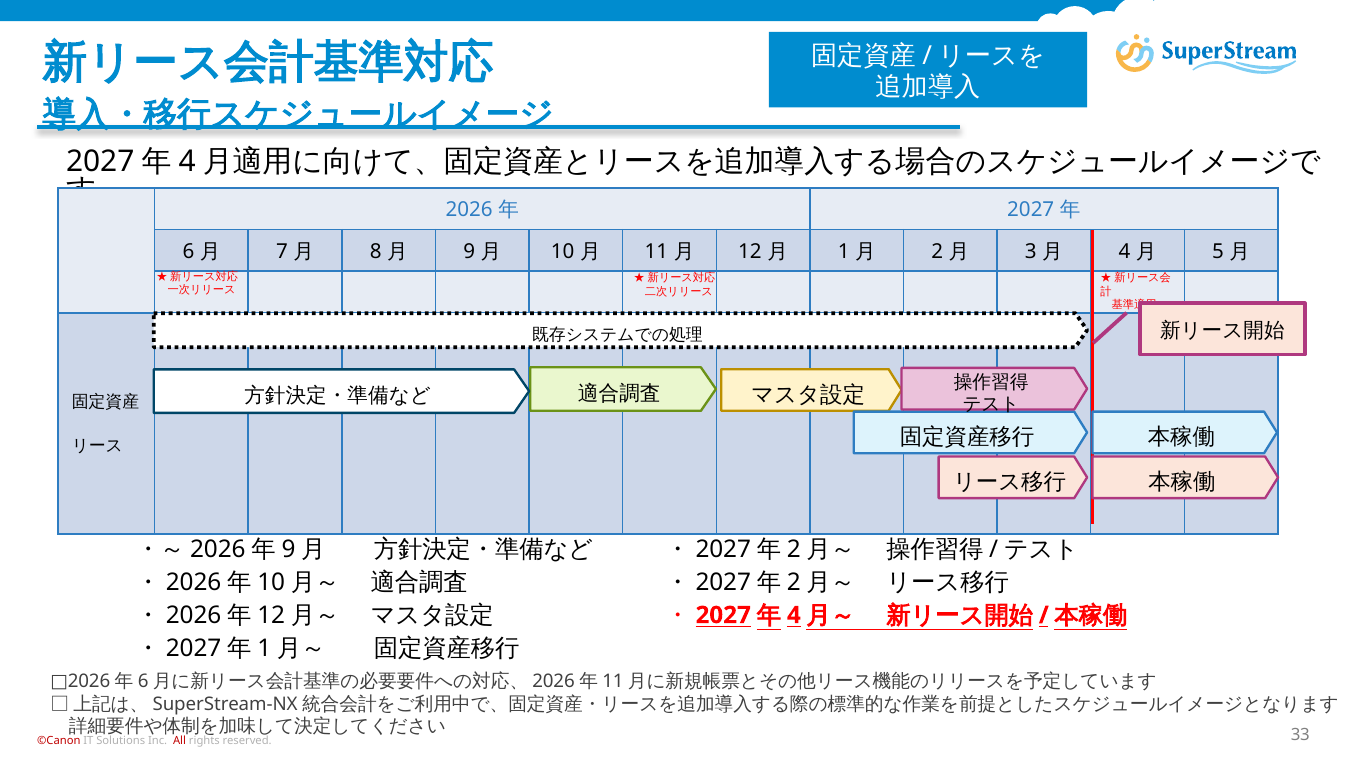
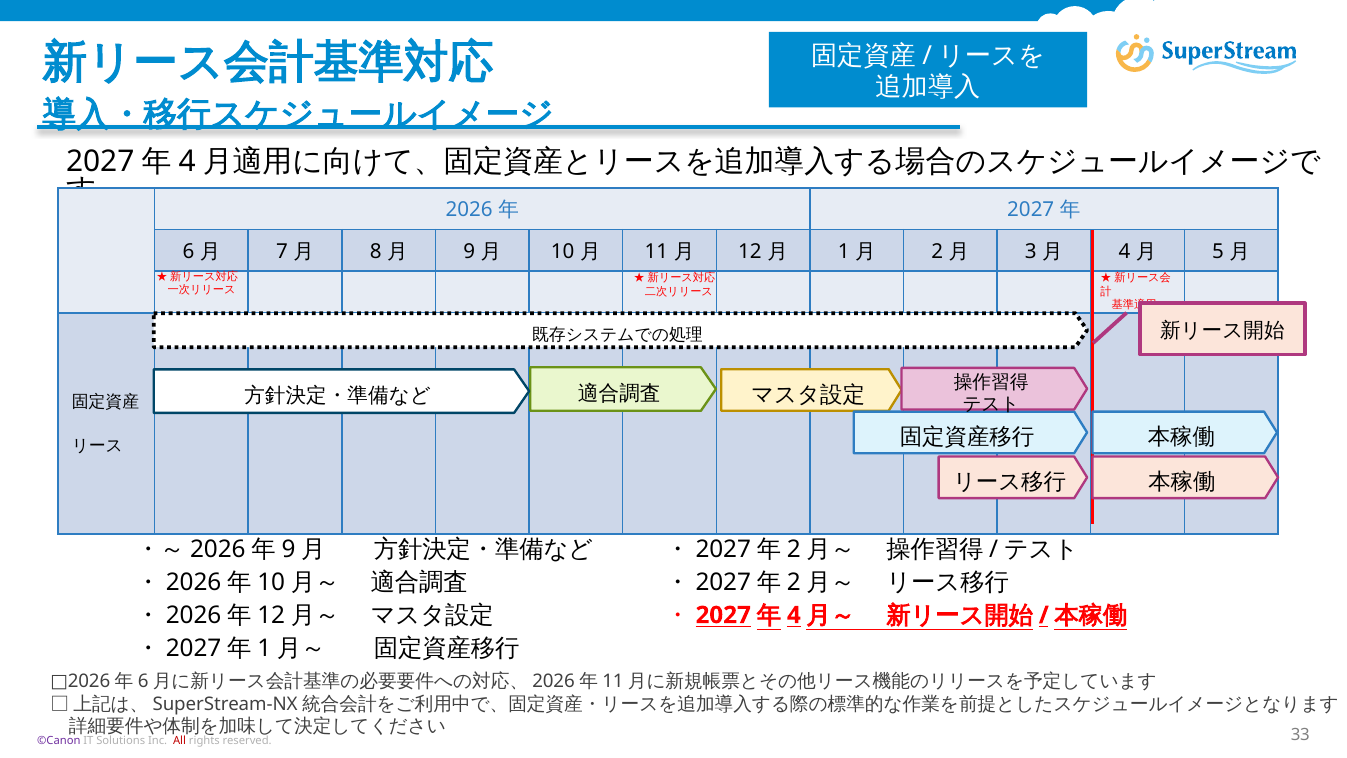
©Canon colour: red -> purple (59, 740)
